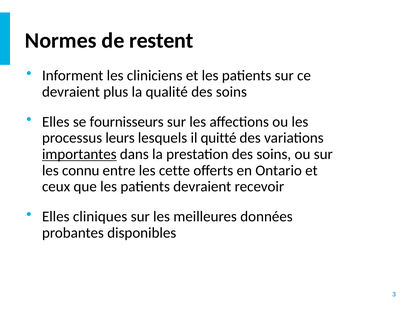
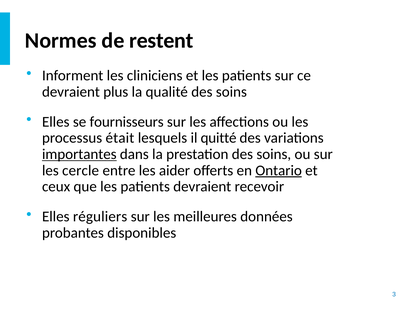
leurs: leurs -> était (120, 138)
connu: connu -> cercle (81, 170)
cette: cette -> aider (174, 170)
Ontario underline: none -> present (279, 170)
cliniques: cliniques -> réguliers (100, 217)
